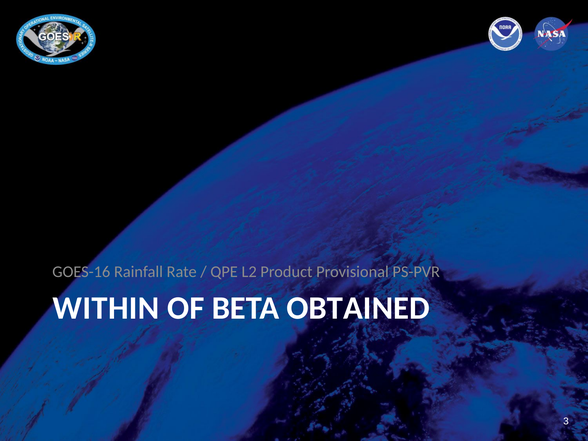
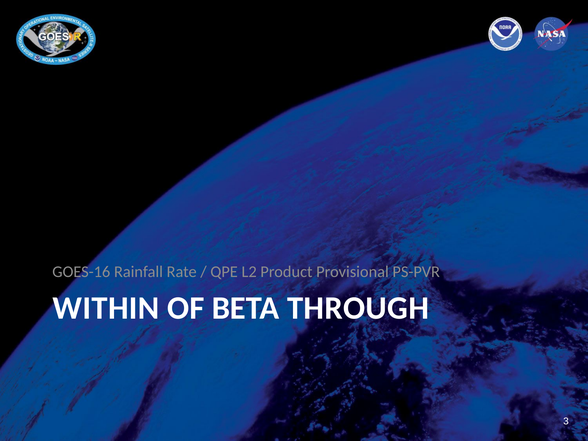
OBTAINED: OBTAINED -> THROUGH (358, 308)
